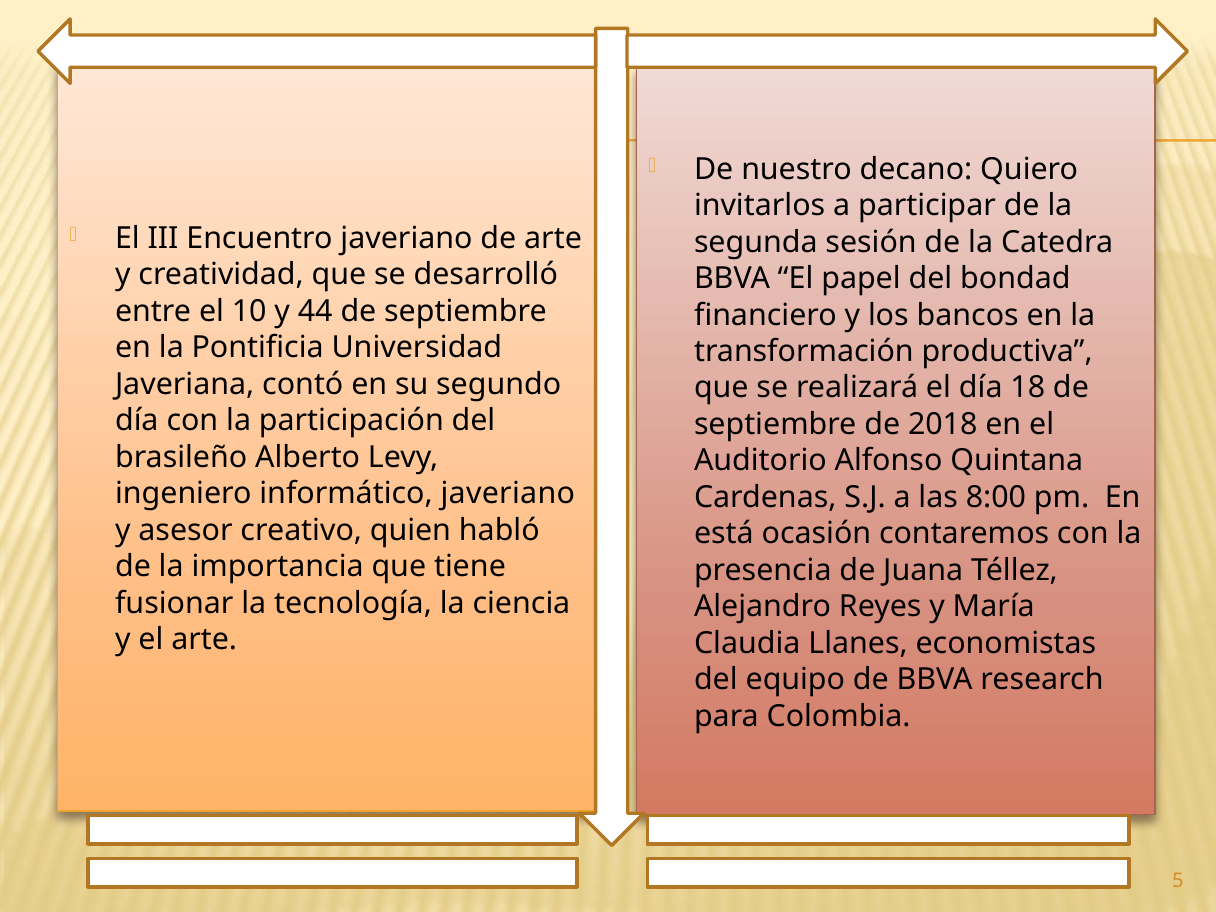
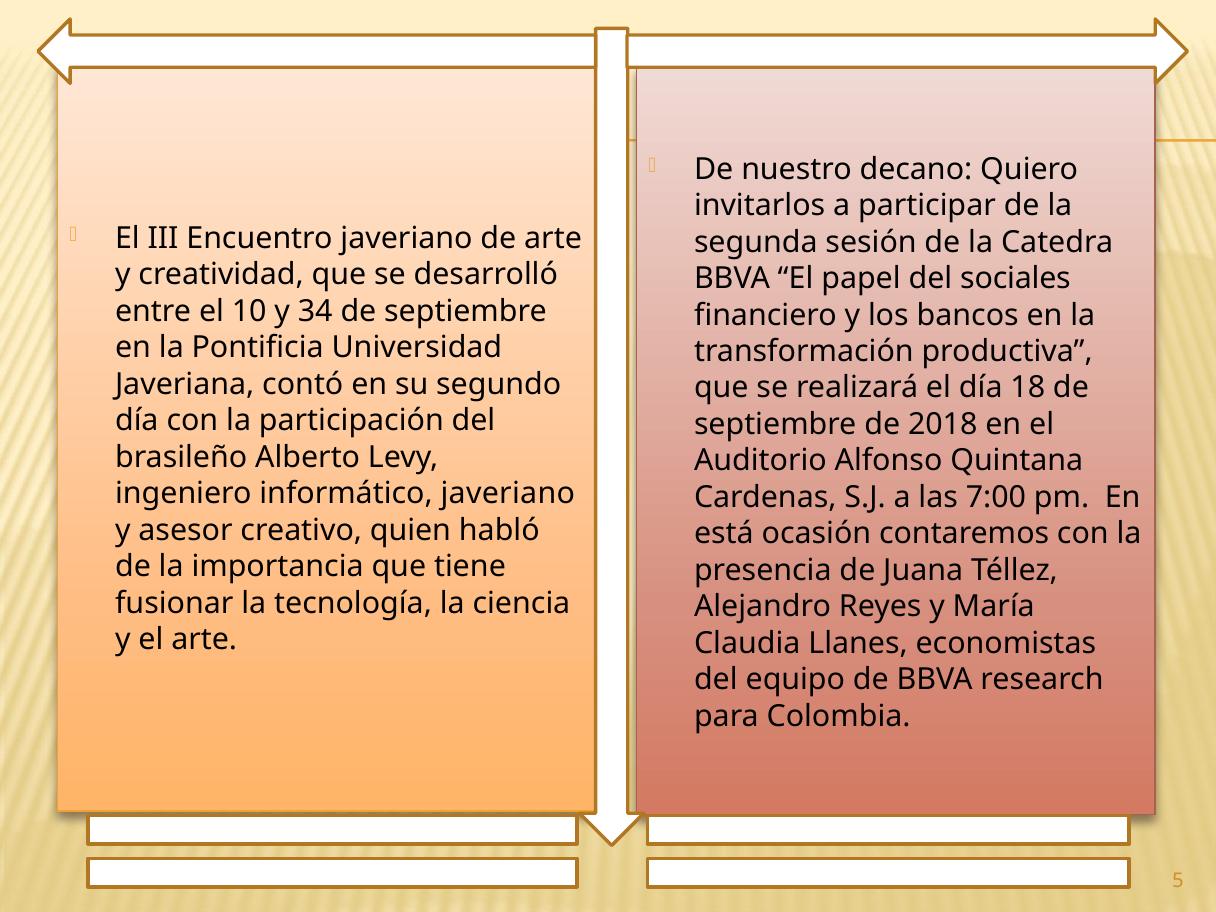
bondad: bondad -> sociales (1016, 279)
44: 44 -> 34 (315, 311)
8:00: 8:00 -> 7:00 (996, 497)
